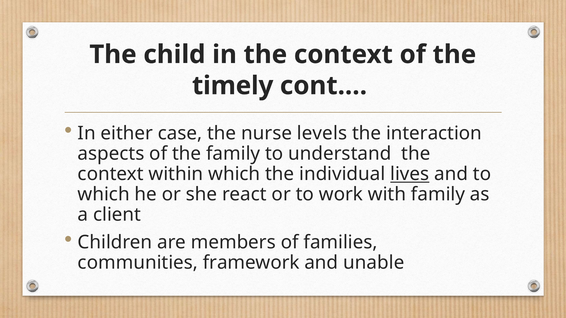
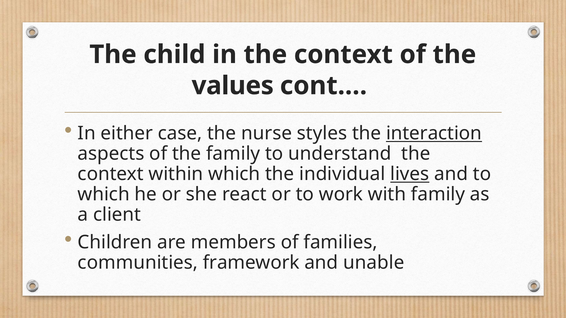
timely: timely -> values (233, 86)
levels: levels -> styles (322, 133)
interaction underline: none -> present (434, 133)
